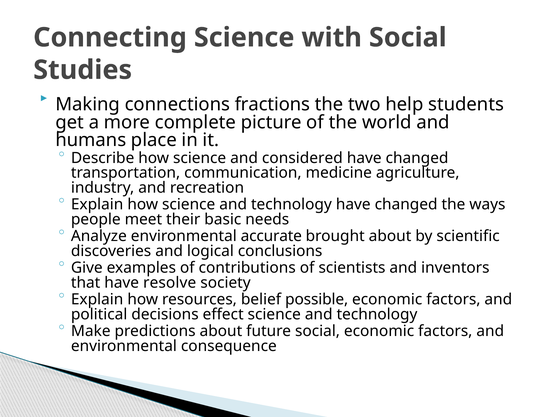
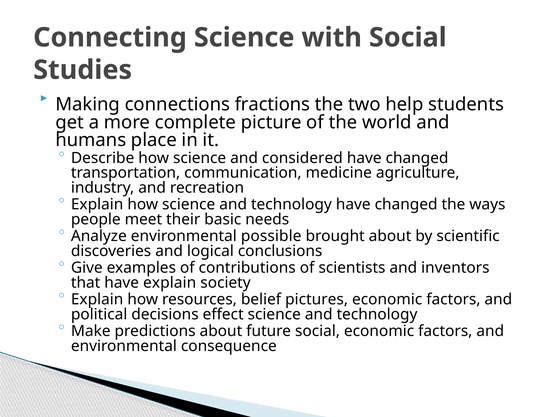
accurate: accurate -> possible (271, 236)
have resolve: resolve -> explain (170, 282)
possible: possible -> pictures (317, 299)
